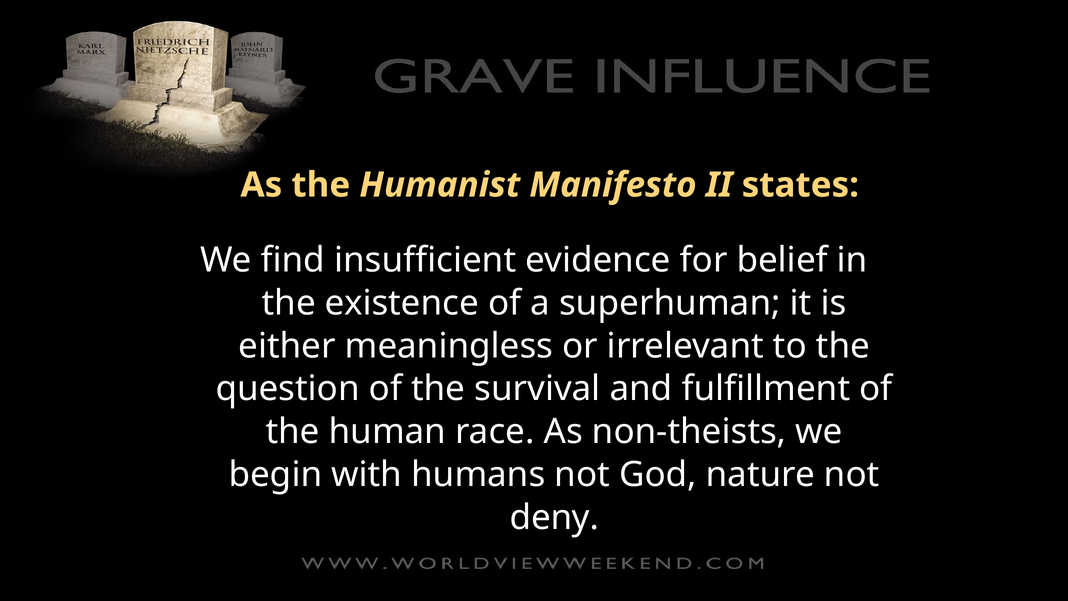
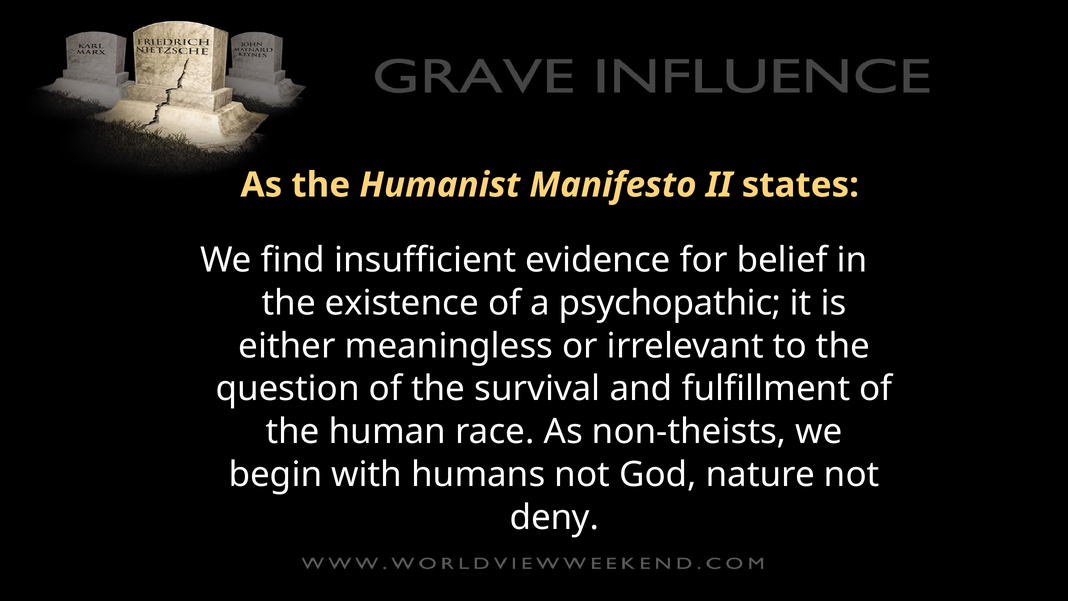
superhuman: superhuman -> psychopathic (670, 303)
